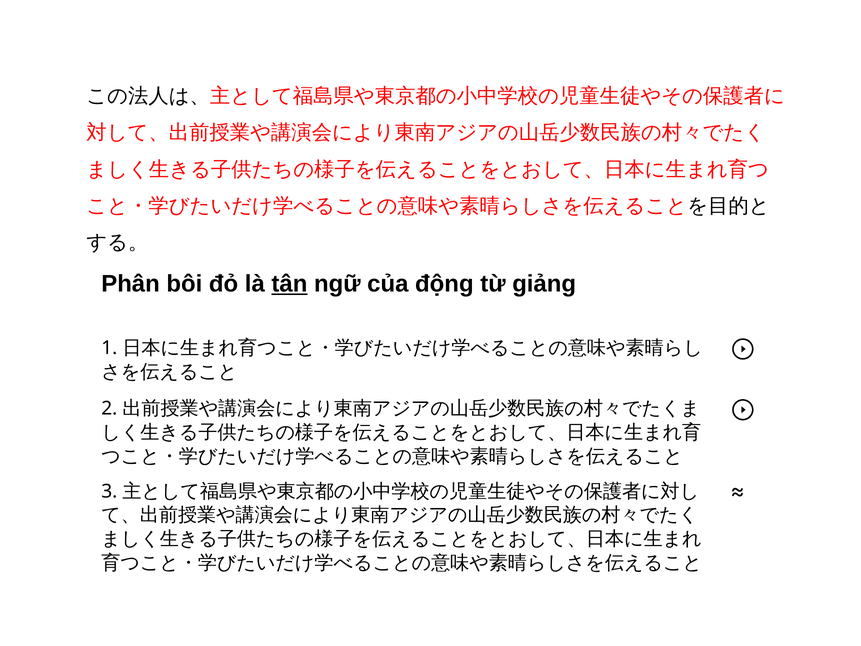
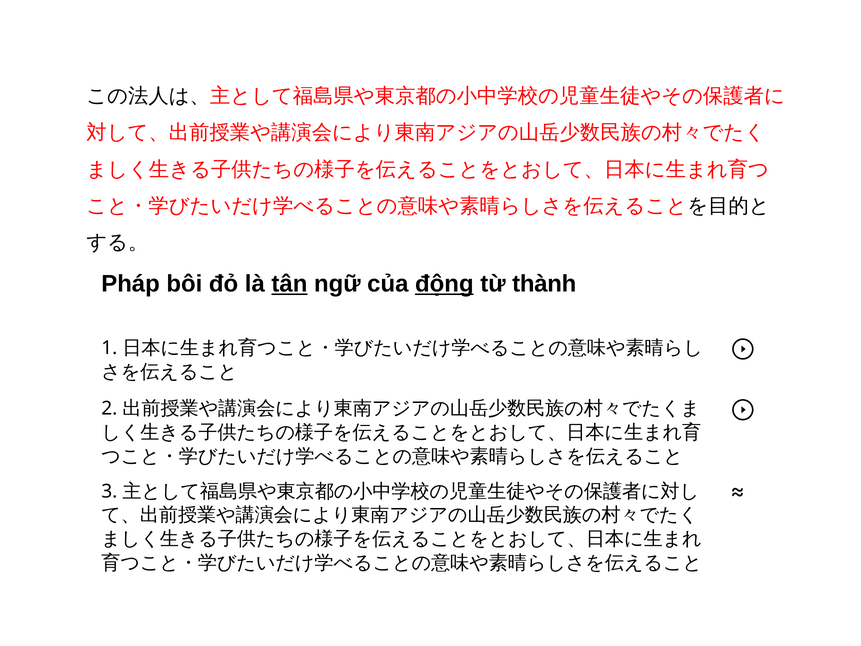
Phân: Phân -> Pháp (131, 284)
động underline: none -> present (444, 284)
giảng: giảng -> thành (544, 284)
